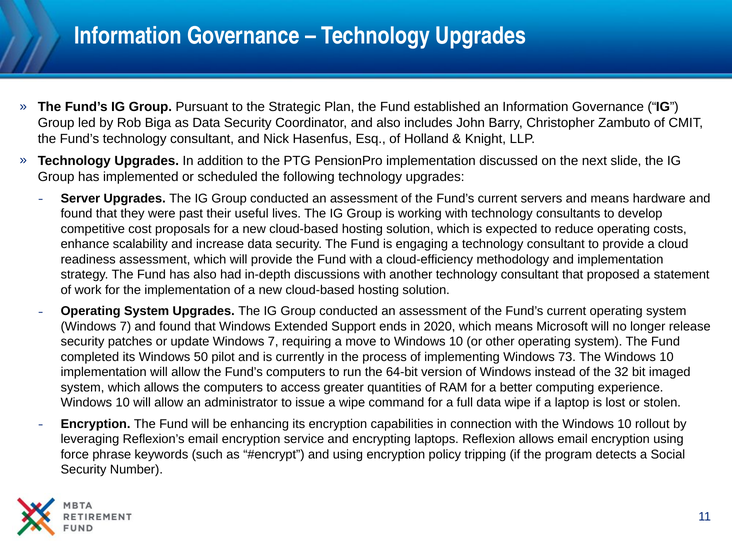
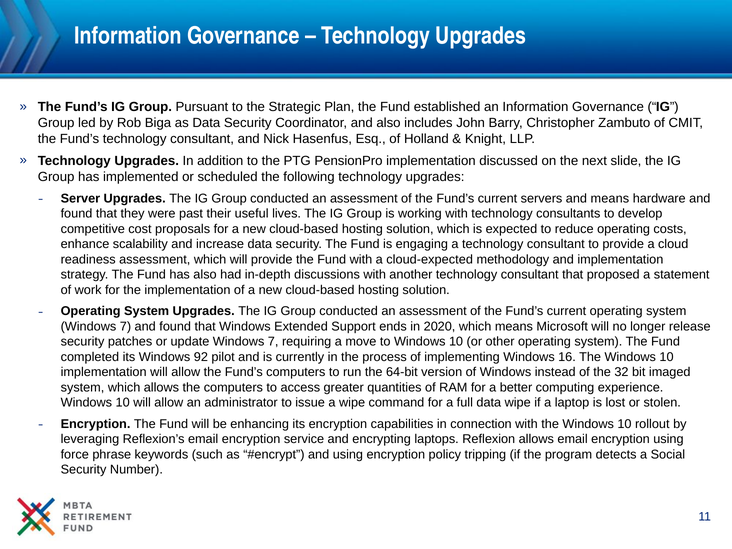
cloud-efficiency: cloud-efficiency -> cloud-expected (430, 259)
50: 50 -> 92 (201, 357)
73: 73 -> 16 (567, 357)
